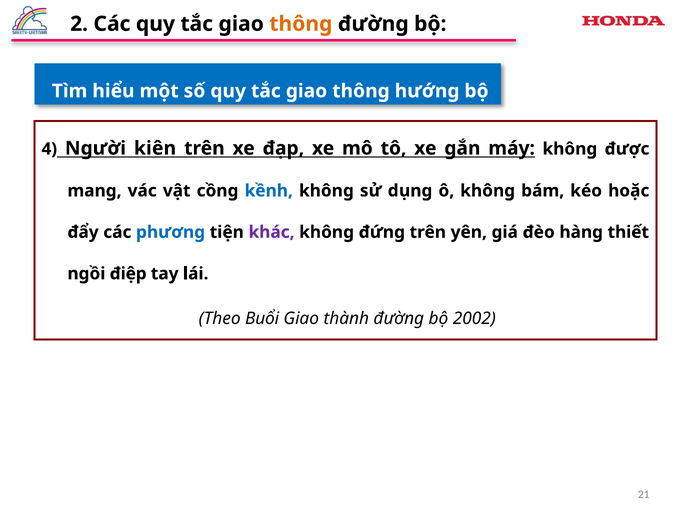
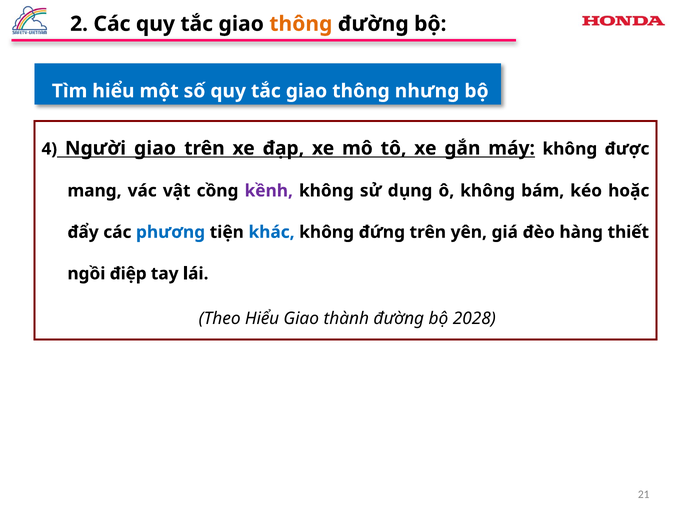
hướng: hướng -> nhưng (427, 91)
Người kiên: kiên -> giao (155, 148)
kềnh colour: blue -> purple (269, 191)
khác colour: purple -> blue (272, 232)
Buổi: Buổi -> Hiểu (262, 319)
2002: 2002 -> 2028 (474, 319)
